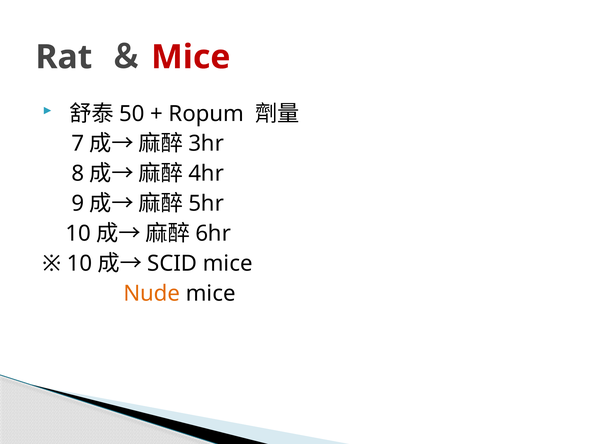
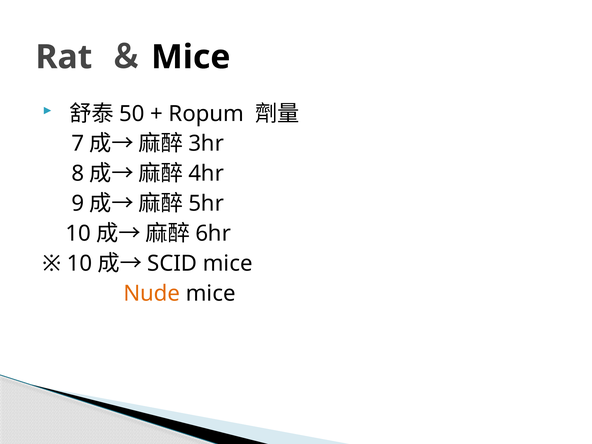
Mice colour: red -> black (191, 57)
